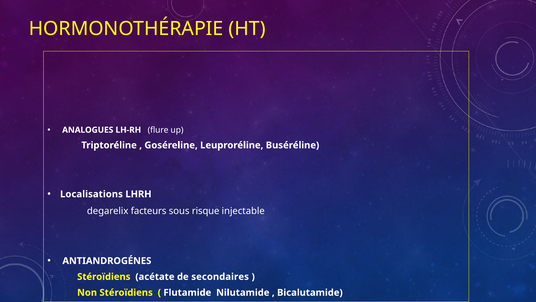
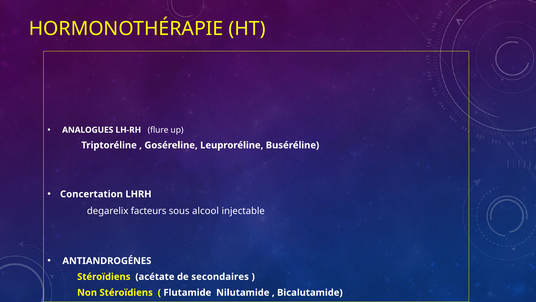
Localisations: Localisations -> Concertation (91, 194)
risque: risque -> alcool (206, 211)
